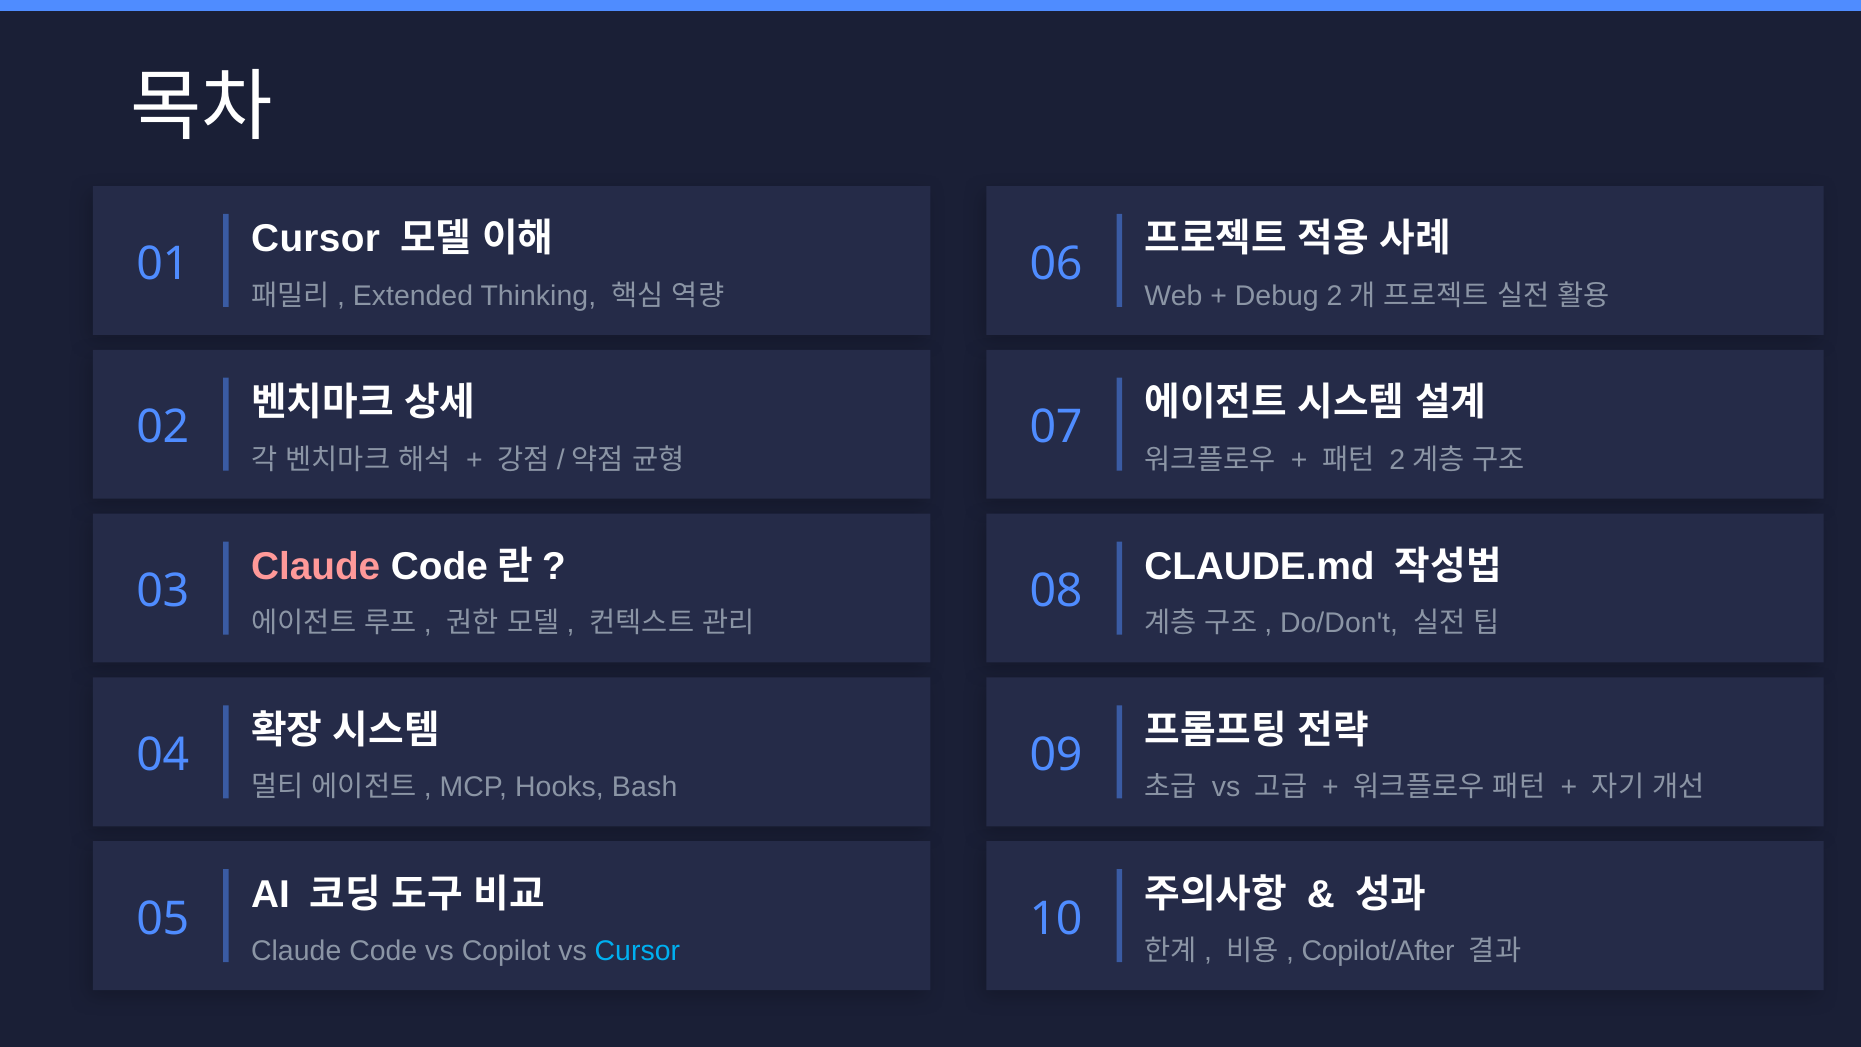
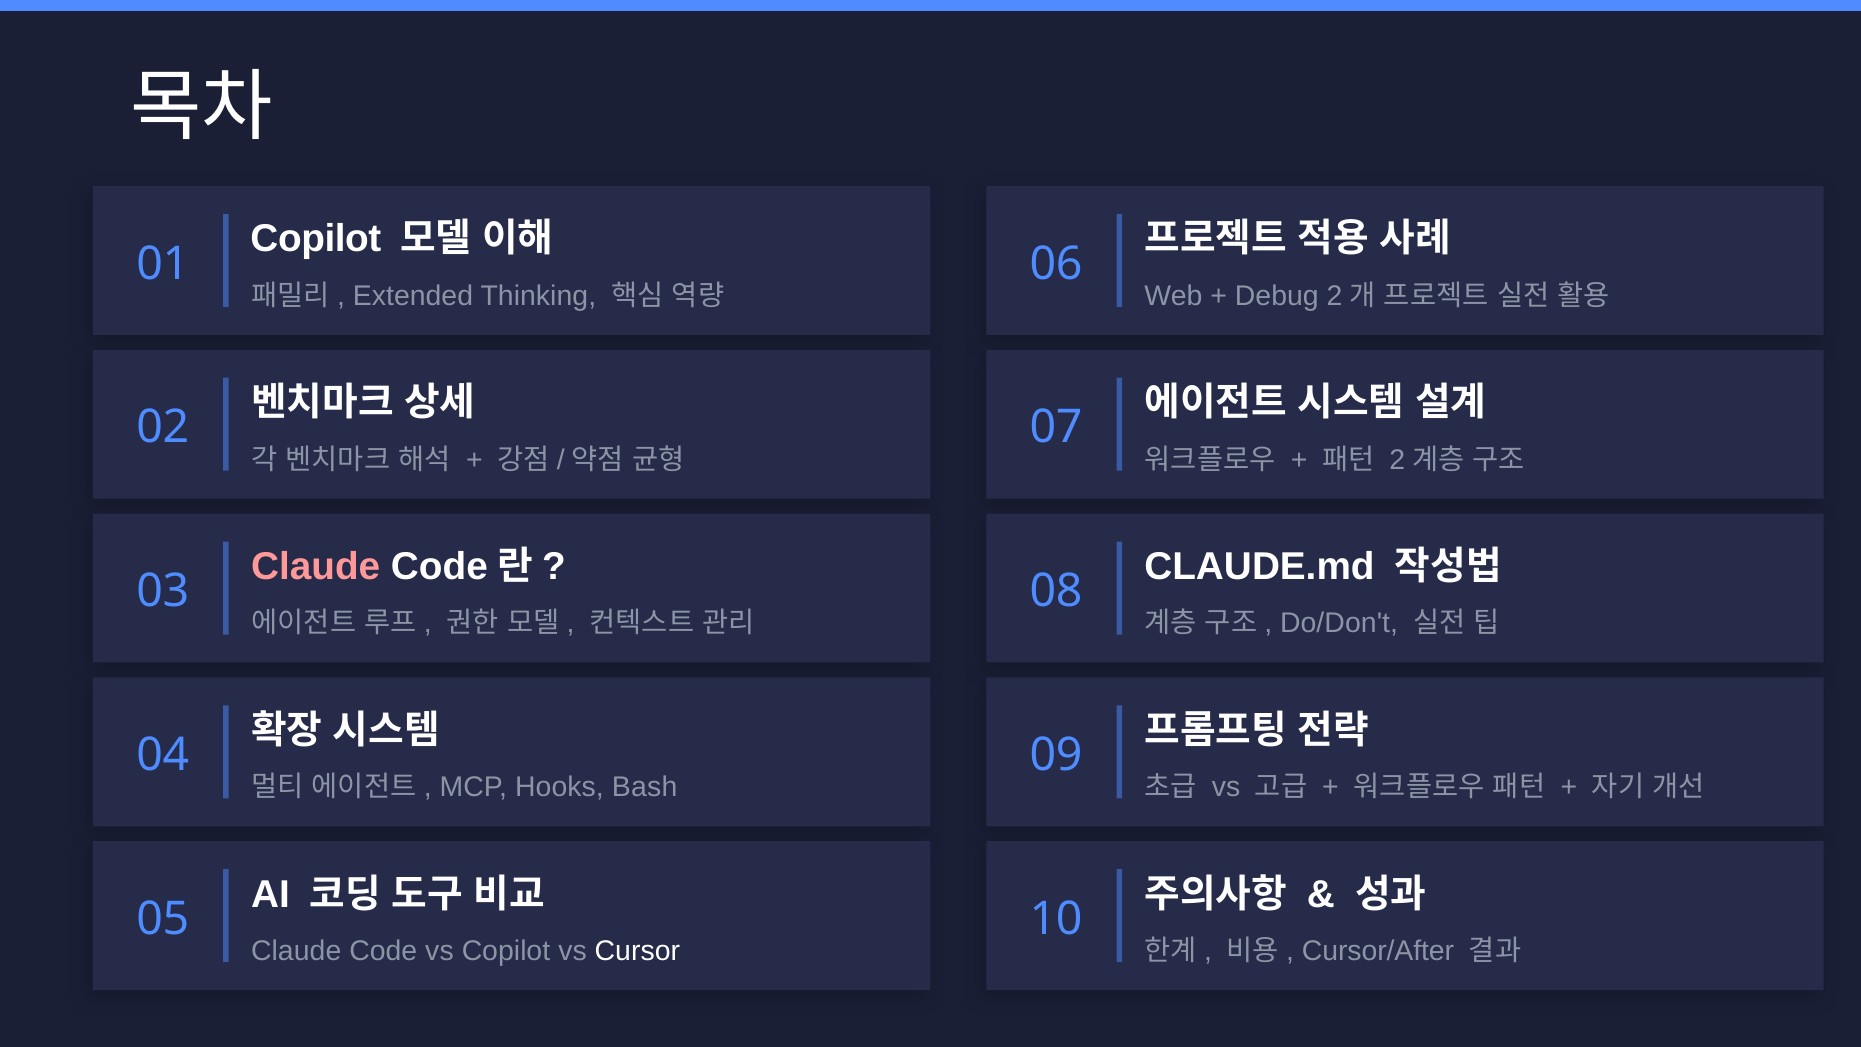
Cursor: Cursor -> Copilot (316, 239)
Cursor colour: light blue -> white (637, 951)
Copilot/After: Copilot/After -> Cursor/After (1378, 951)
